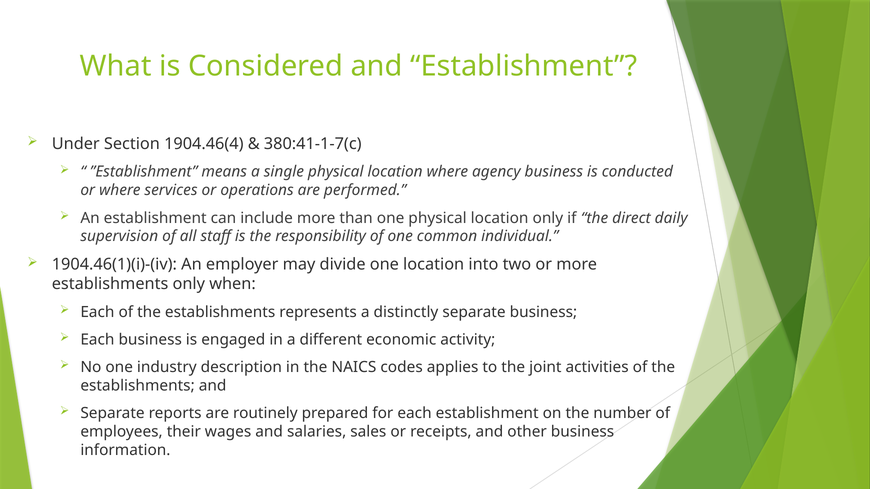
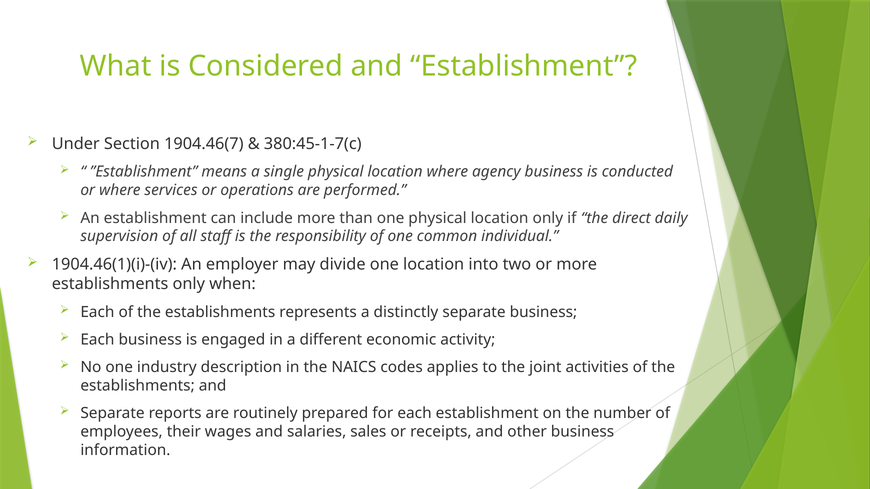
1904.46(4: 1904.46(4 -> 1904.46(7 (204, 144)
380:41-1-7(c: 380:41-1-7(c -> 380:45-1-7(c (313, 144)
